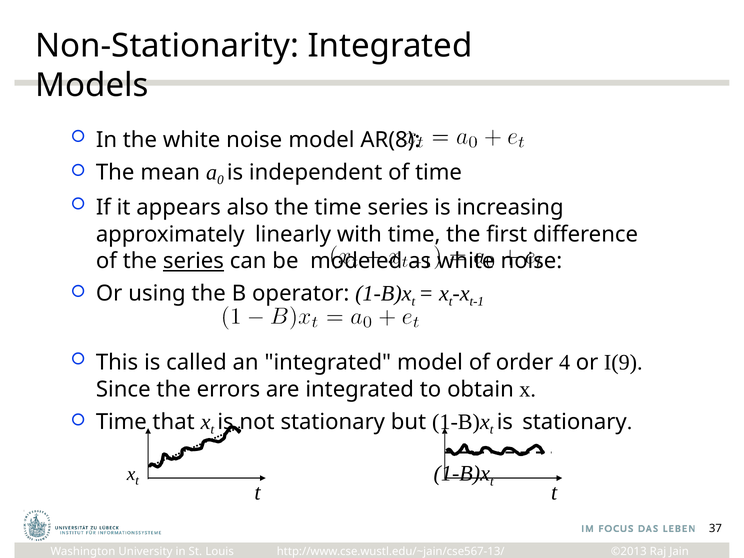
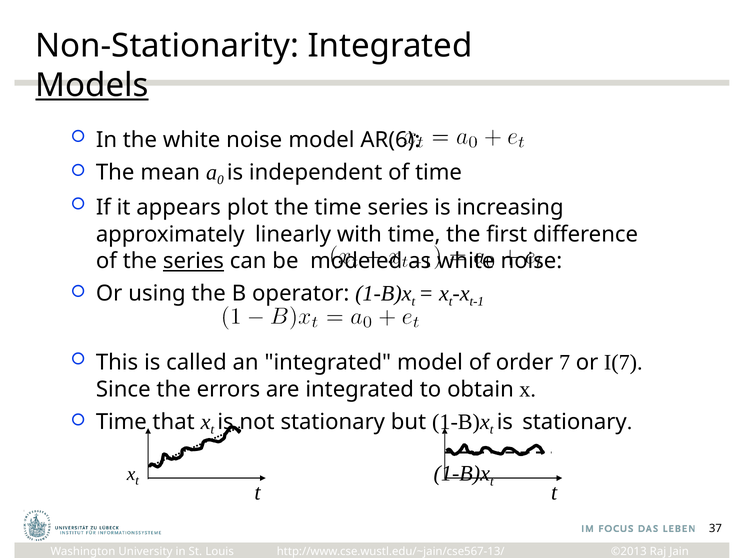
Models underline: none -> present (92, 85)
AR(8: AR(8 -> AR(6 (390, 140)
also: also -> plot (248, 207)
4: 4 -> 7 (565, 363)
I(9: I(9 -> I(7 (623, 363)
